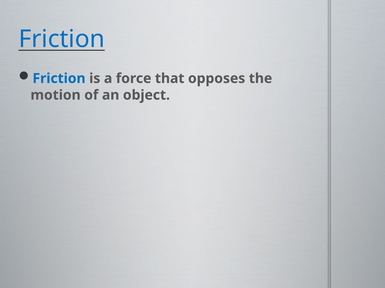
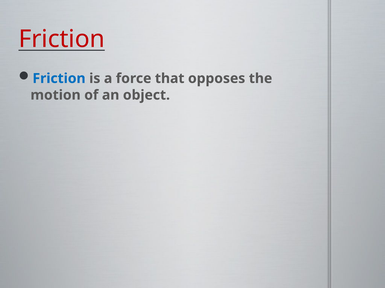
Friction colour: blue -> red (62, 39)
